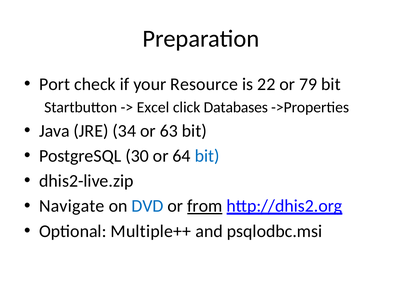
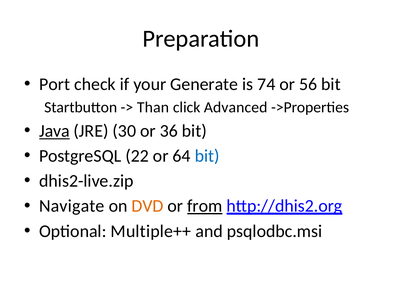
Resource: Resource -> Generate (204, 84)
22: 22 -> 74 (266, 84)
79: 79 -> 56 (308, 84)
Excel: Excel -> Than (153, 107)
Databases: Databases -> Advanced (236, 107)
Java underline: none -> present (54, 131)
34: 34 -> 30 (124, 131)
63: 63 -> 36 (169, 131)
30: 30 -> 22 (137, 156)
DVD colour: blue -> orange (148, 206)
